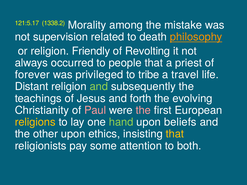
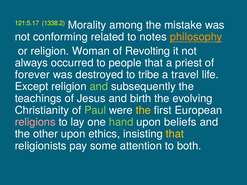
supervision: supervision -> conforming (60, 37)
death: death -> notes (153, 37)
Friendly: Friendly -> Woman (91, 51)
privileged: privileged -> destroyed (99, 75)
Distant: Distant -> Except (32, 87)
forth: forth -> birth (141, 99)
Paul colour: pink -> light green (95, 110)
the colour: pink -> yellow (143, 110)
religions colour: yellow -> pink (35, 122)
